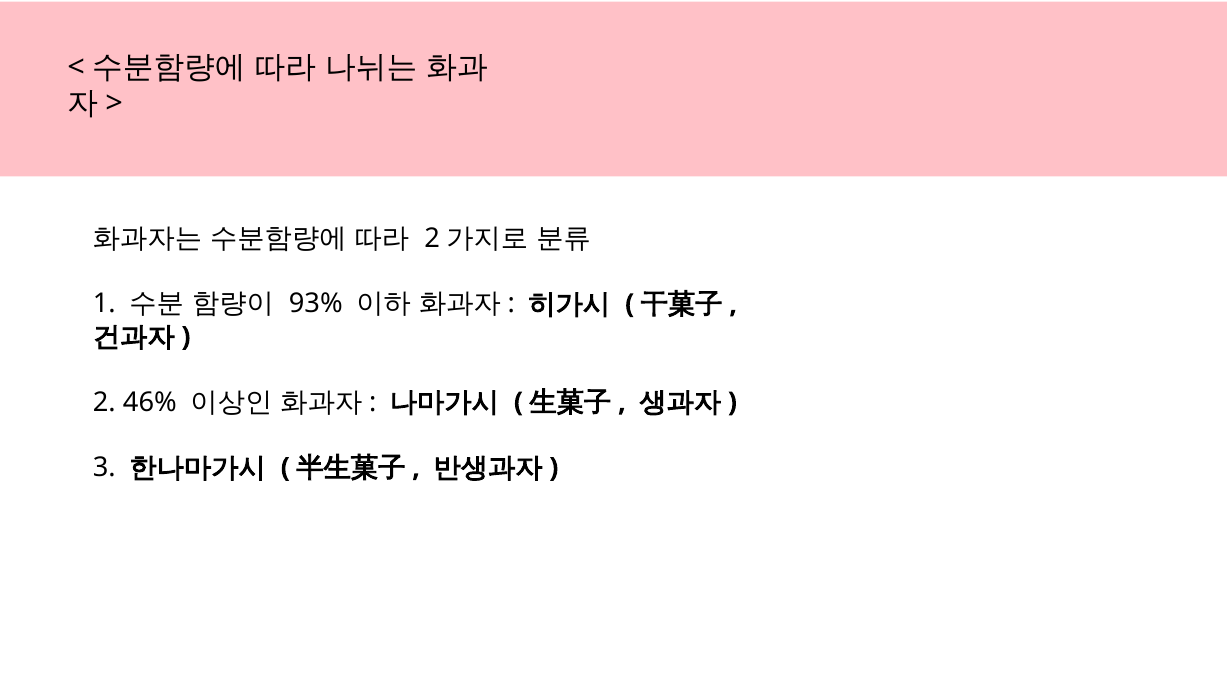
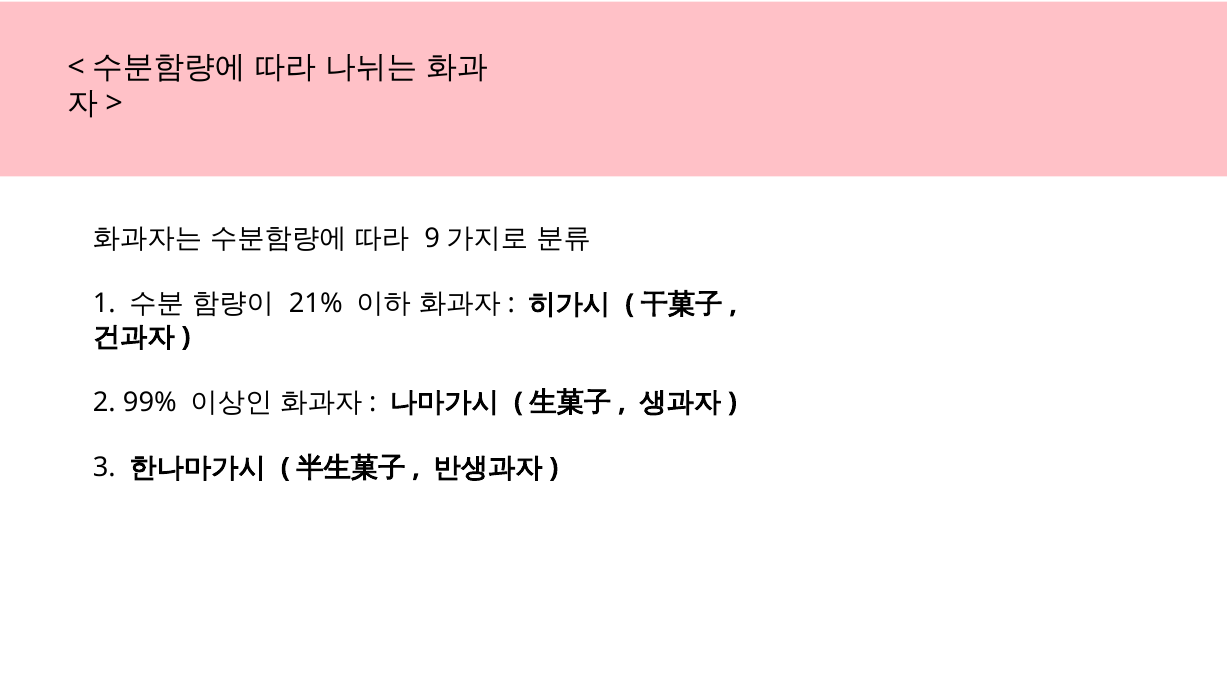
2: 2 -> 9 (432, 239)
93%: 93% -> 21% (316, 304)
46%: 46% -> 99% (150, 402)
